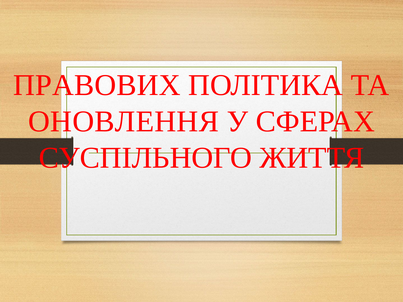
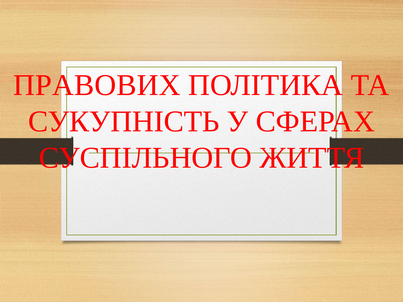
ОНОВЛЕННЯ: ОНОВЛЕННЯ -> СУКУПНІСТЬ (124, 122)
